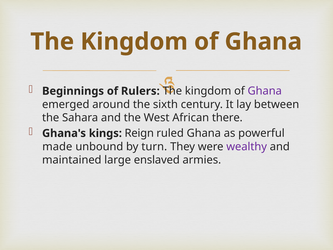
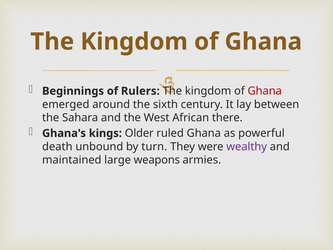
Ghana colour: purple -> red (265, 91)
Reign: Reign -> Older (139, 133)
made: made -> death (57, 146)
enslaved: enslaved -> weapons (157, 160)
